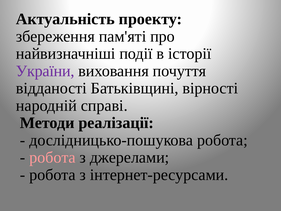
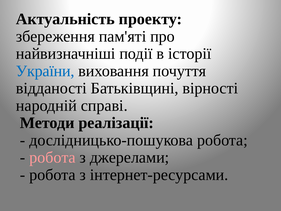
України colour: purple -> blue (45, 71)
